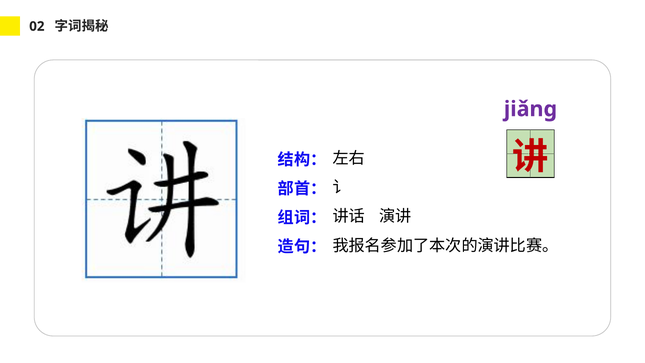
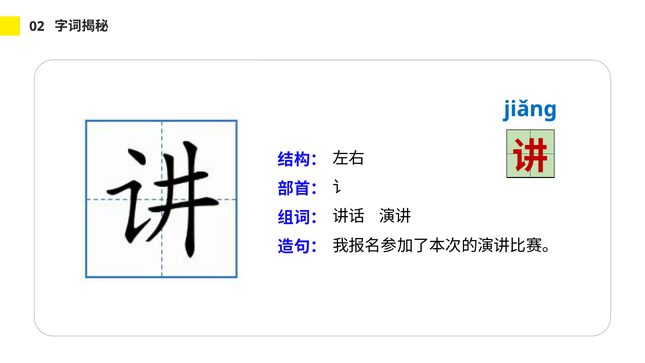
jiǎnɡ colour: purple -> blue (530, 109)
